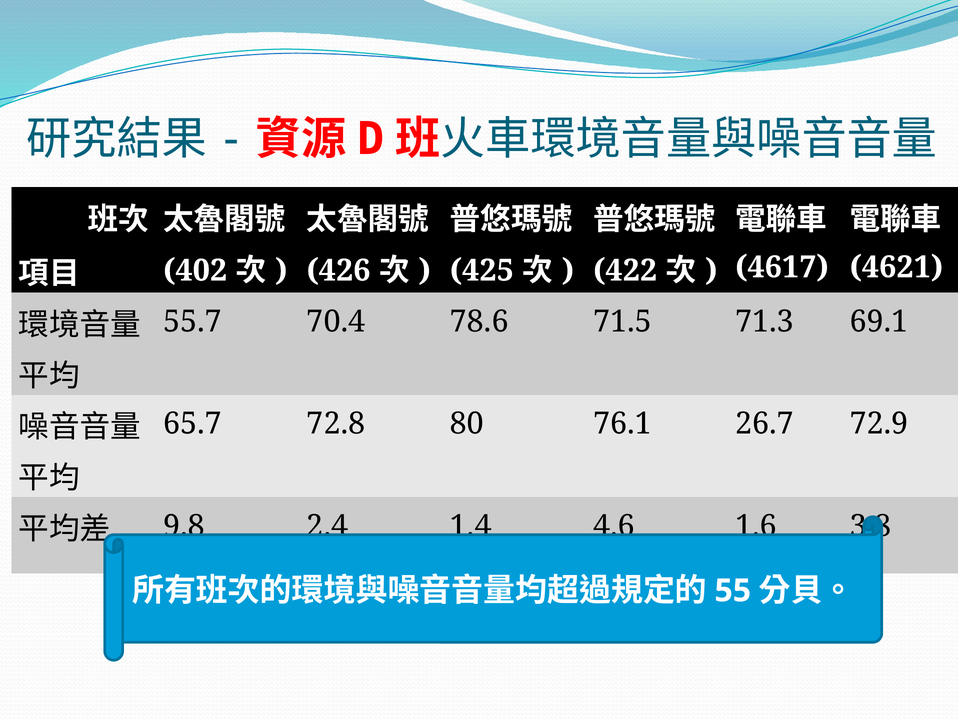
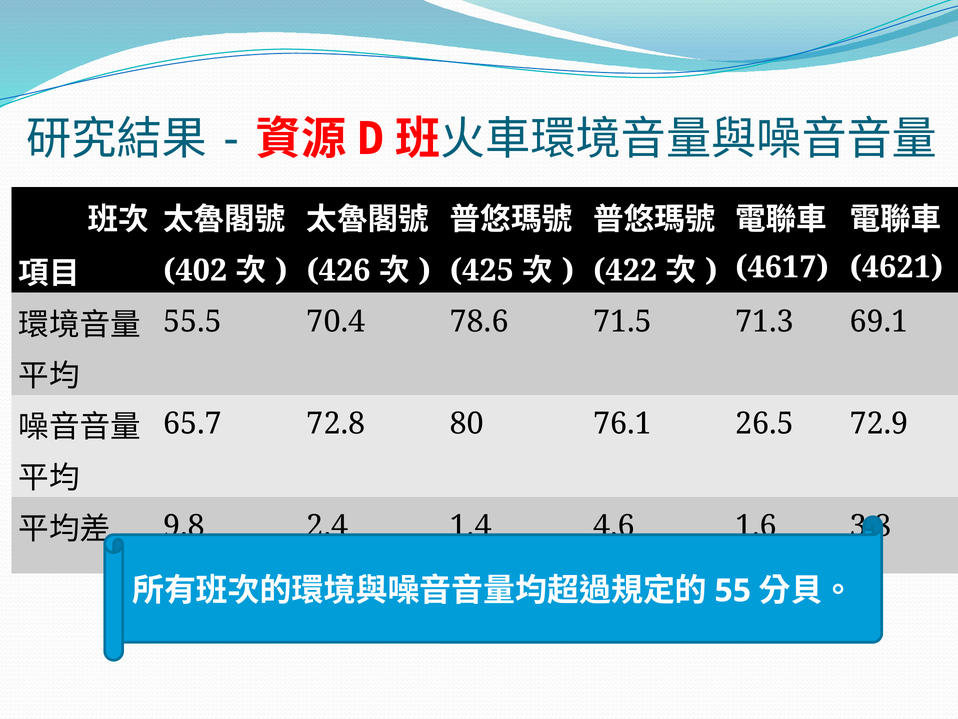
55.7: 55.7 -> 55.5 (193, 321)
26.7: 26.7 -> 26.5 (765, 423)
